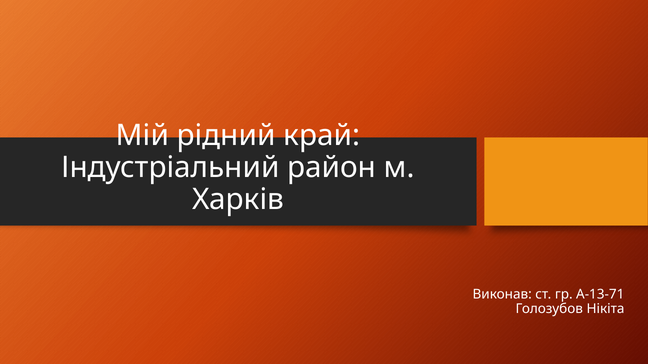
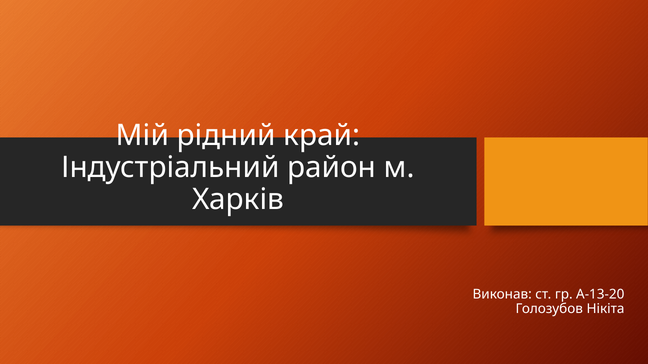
А-13-71: А-13-71 -> А-13-20 (600, 295)
